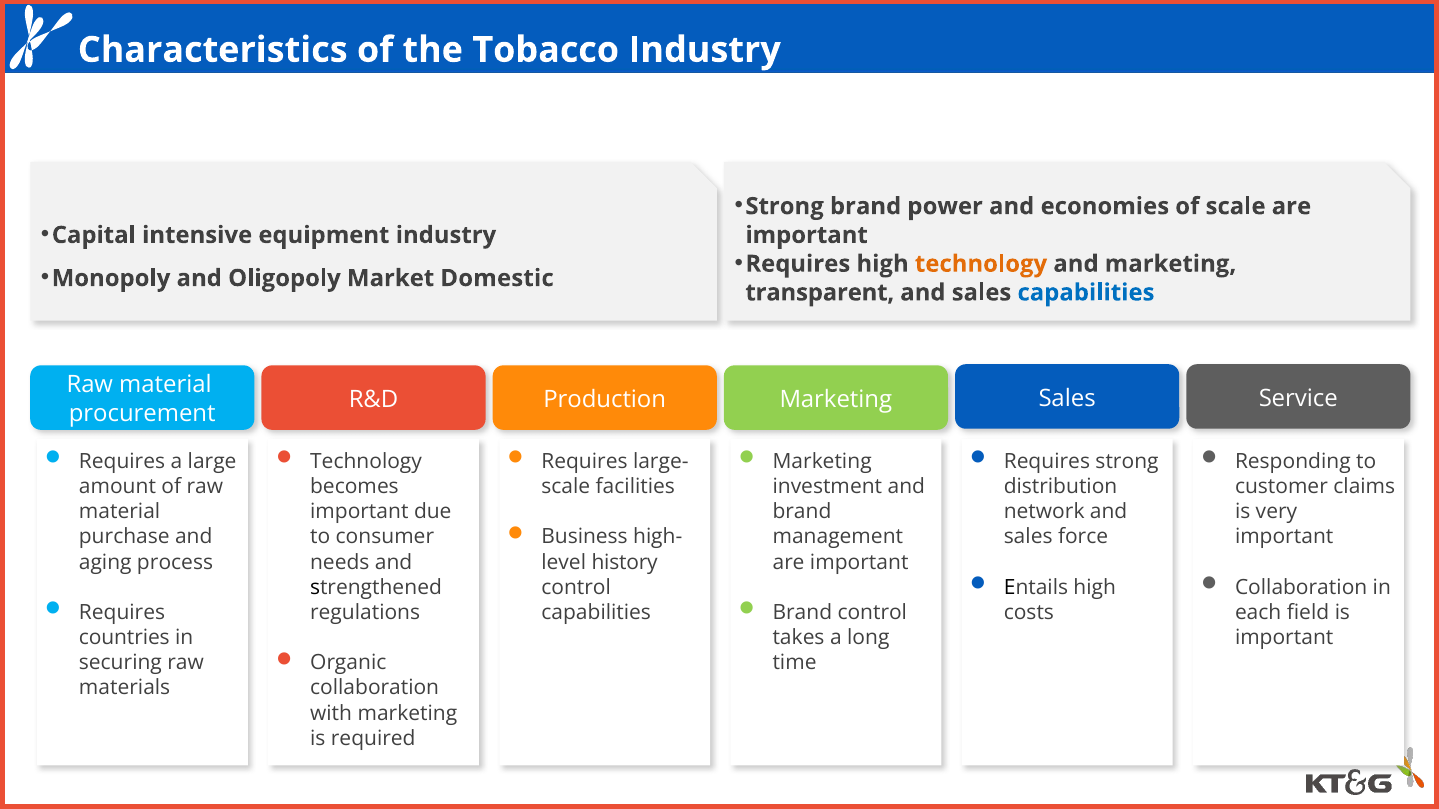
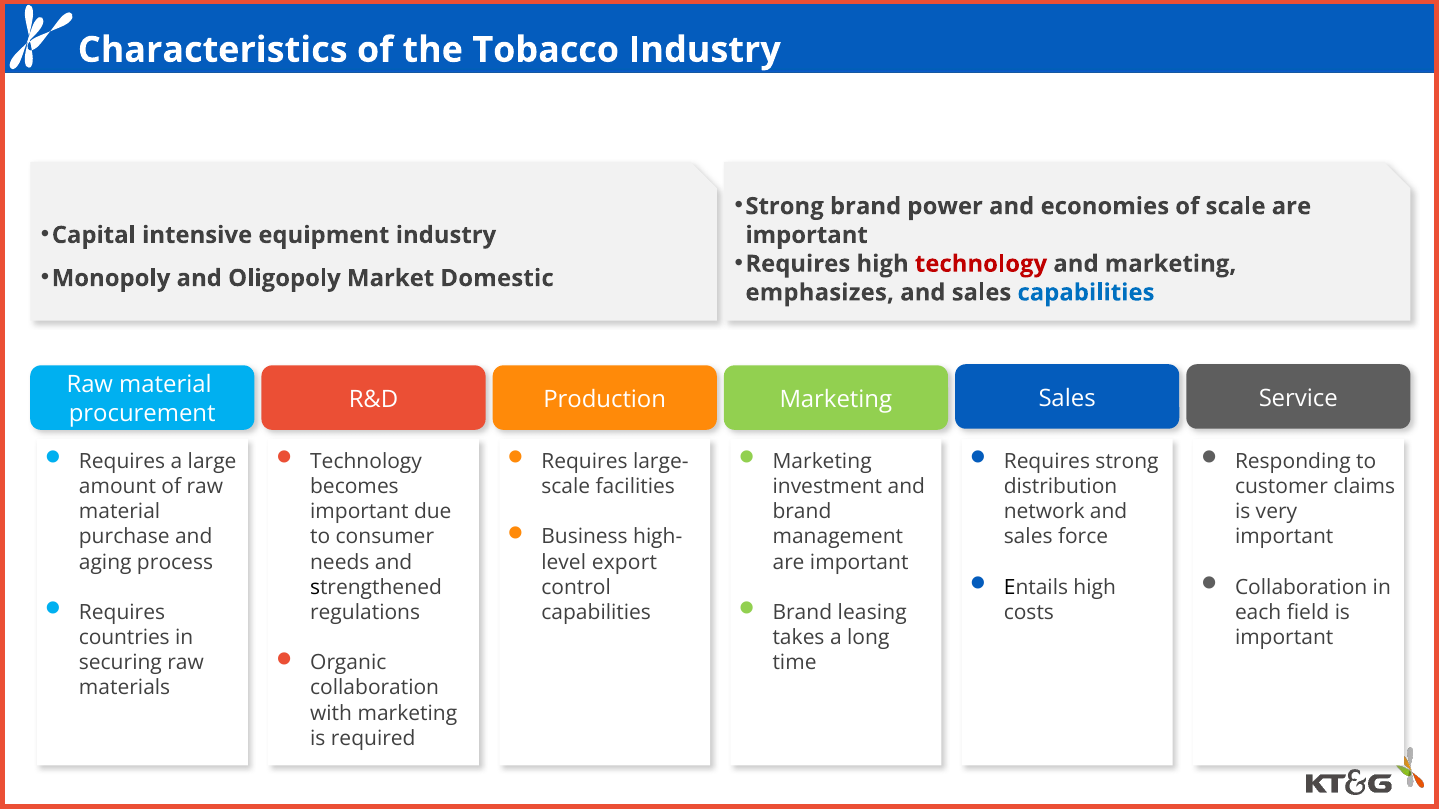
technology colour: orange -> red (981, 264)
transparent: transparent -> emphasizes (820, 293)
history: history -> export (624, 562)
Brand control: control -> leasing (872, 613)
